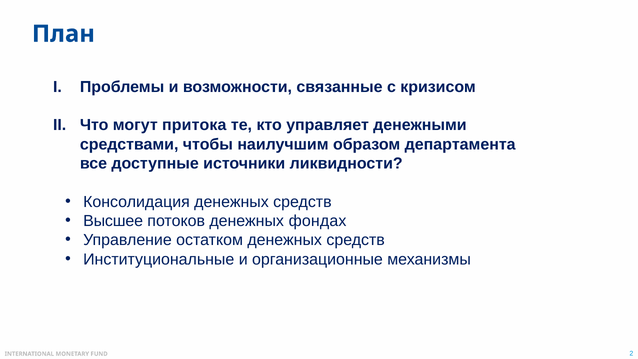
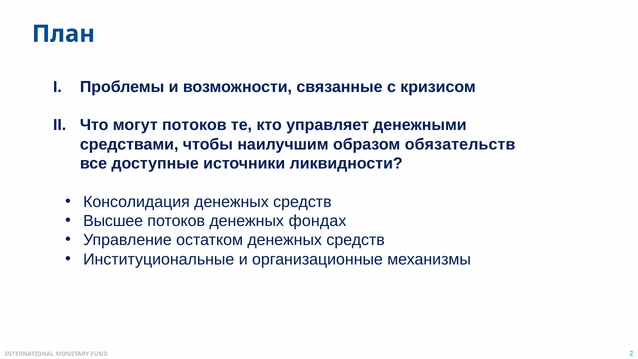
могут притока: притока -> потоков (194, 125)
департамента: департамента -> обязательств (460, 144)
